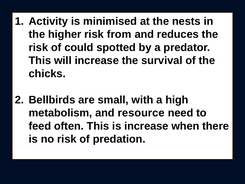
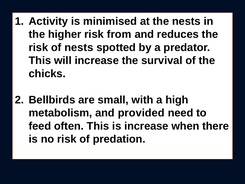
of could: could -> nests (79, 47)
resource: resource -> provided (141, 113)
